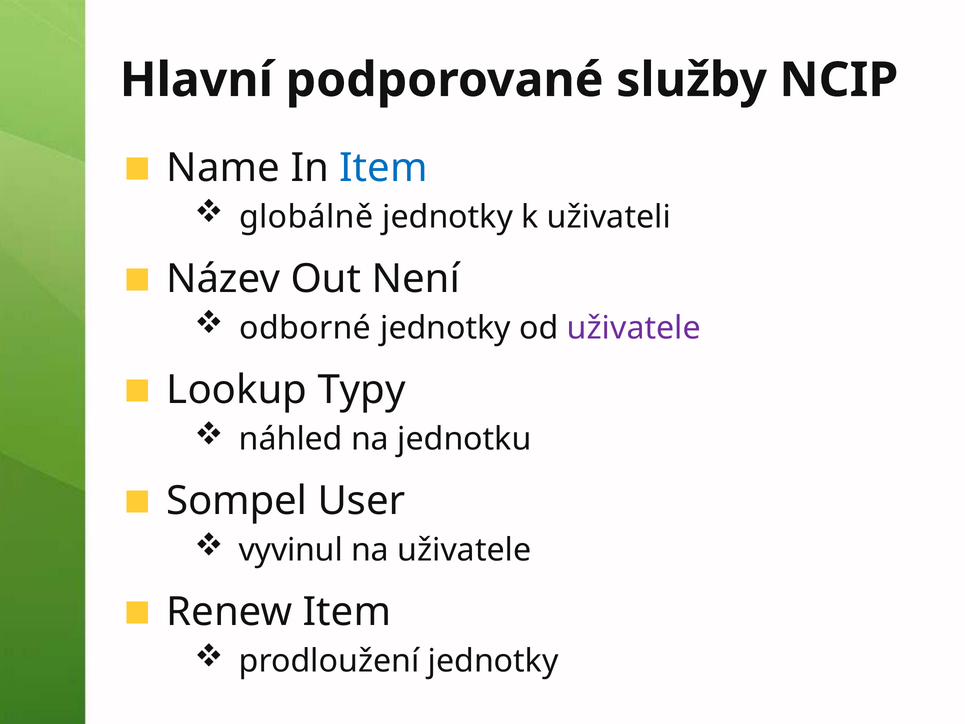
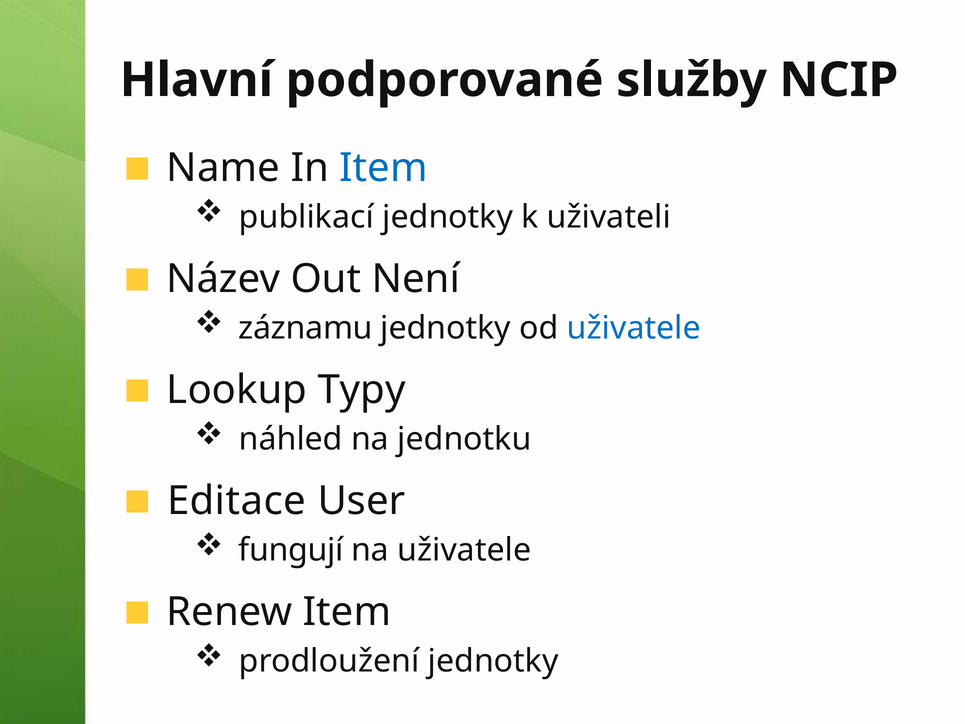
globálně: globálně -> publikací (306, 217)
odborné: odborné -> záznamu (306, 328)
uživatele colour: purple -> blue (634, 328)
Sompel: Sompel -> Editace (237, 501)
vyvinul: vyvinul -> fungují (291, 550)
